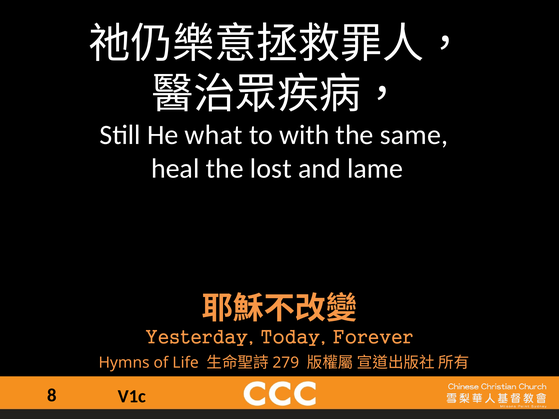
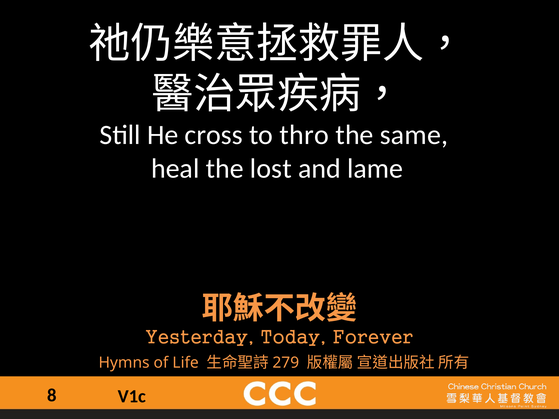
what: what -> cross (214, 135)
with: with -> thro (304, 135)
